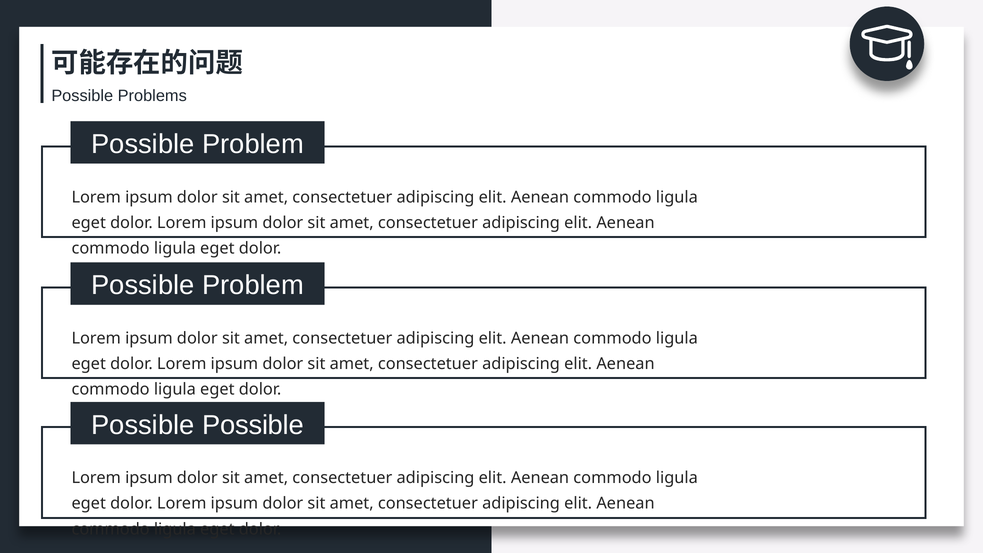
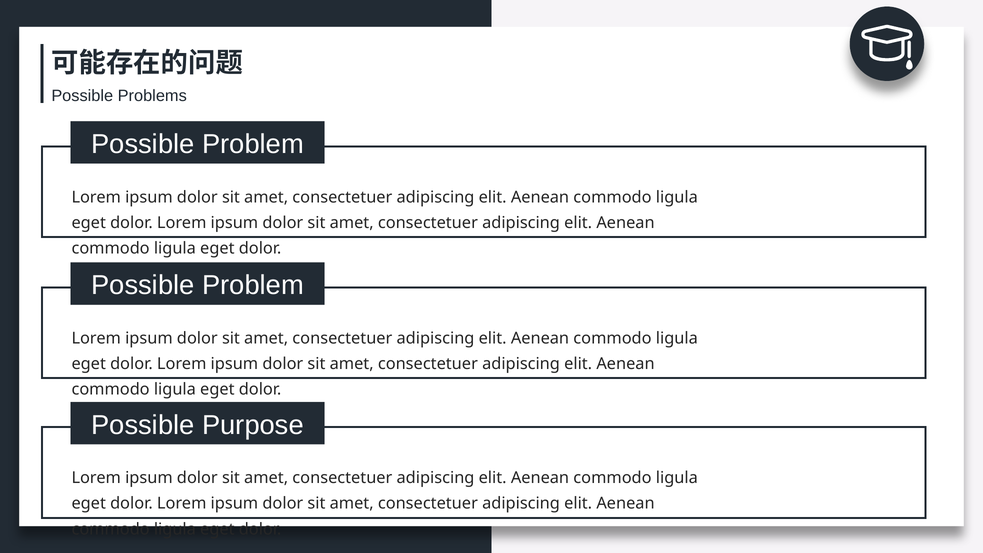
Possible Possible: Possible -> Purpose (253, 425)
